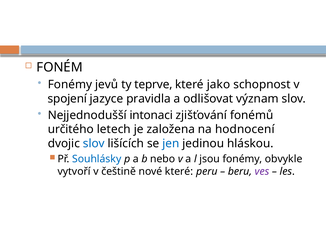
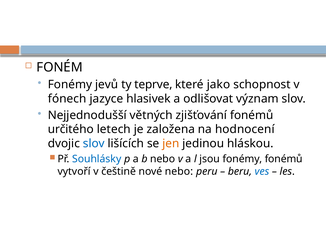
spojení: spojení -> fónech (67, 99)
pravidla: pravidla -> hlasivek (148, 99)
intonaci: intonaci -> větných (151, 116)
jen colour: blue -> orange (171, 144)
fonémy obvykle: obvykle -> fonémů (284, 159)
nové které: které -> nebo (179, 172)
ves colour: purple -> blue (262, 172)
